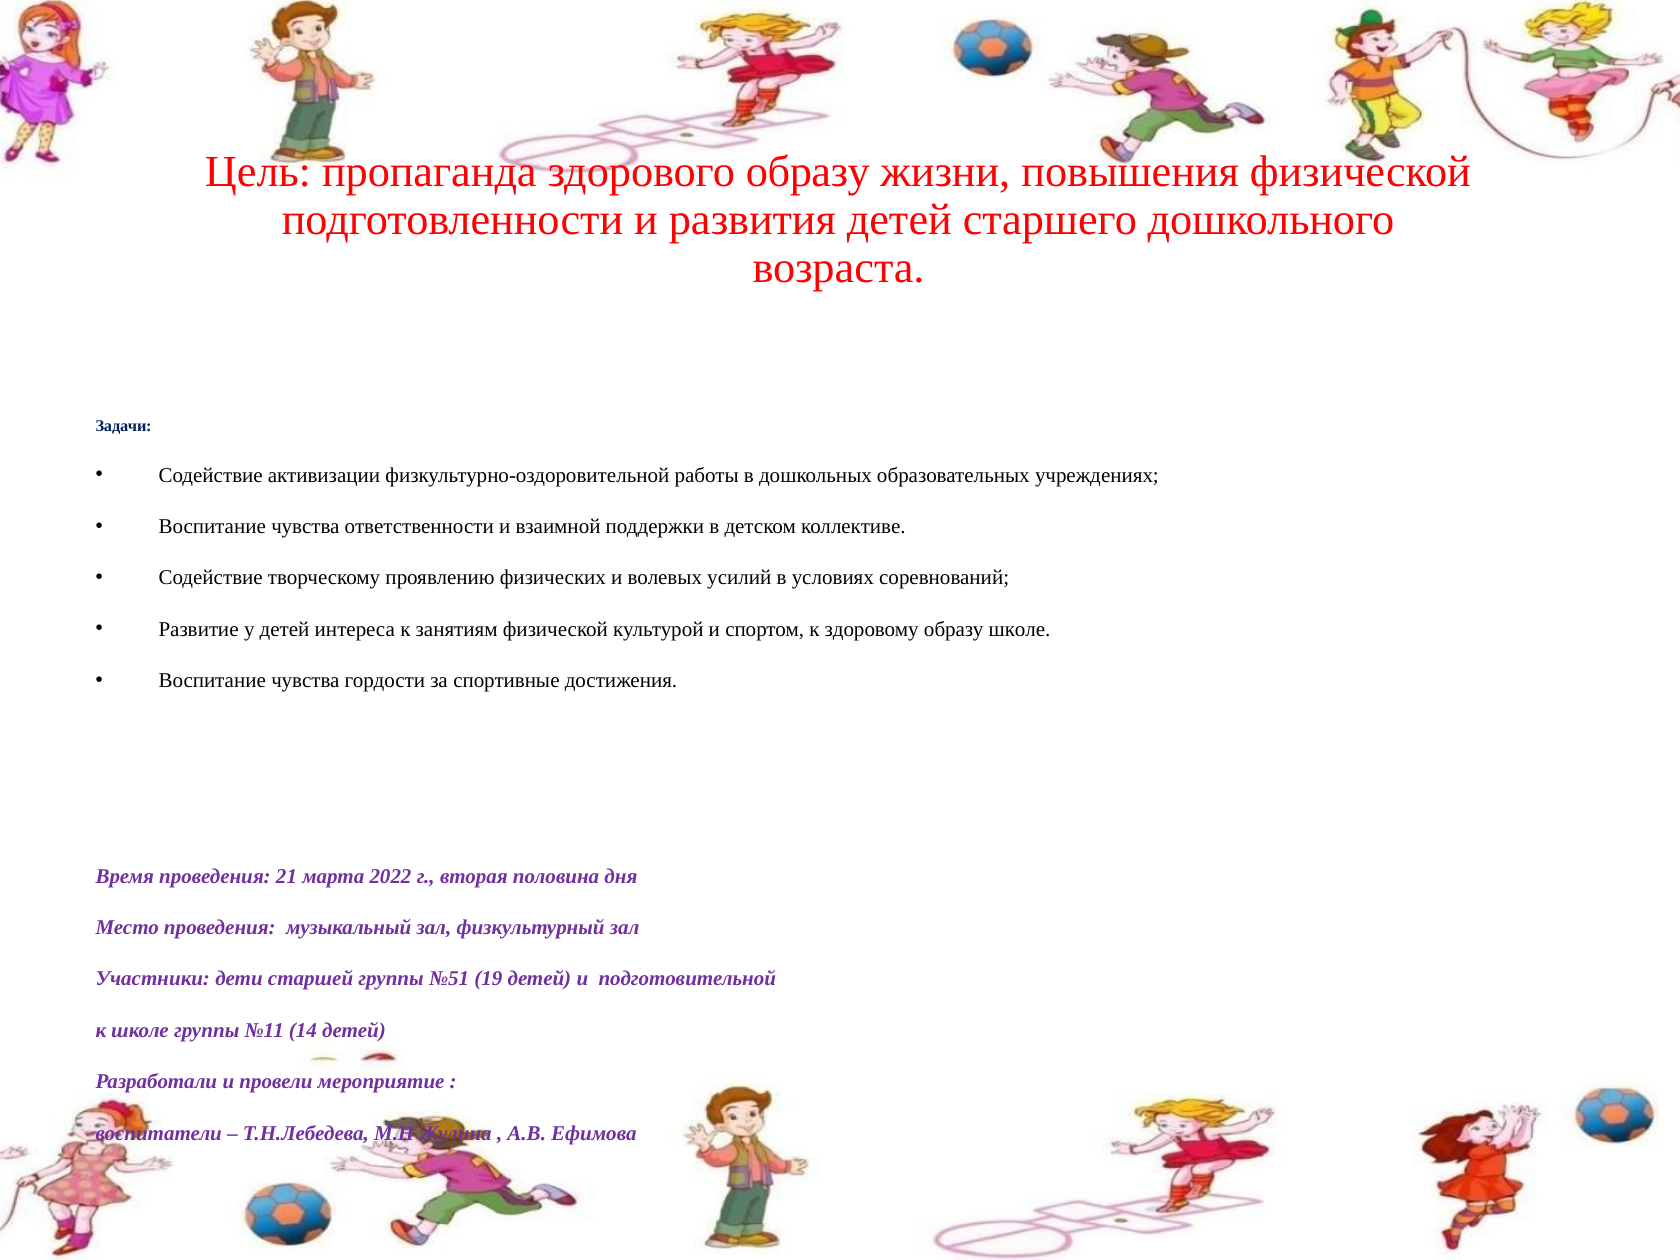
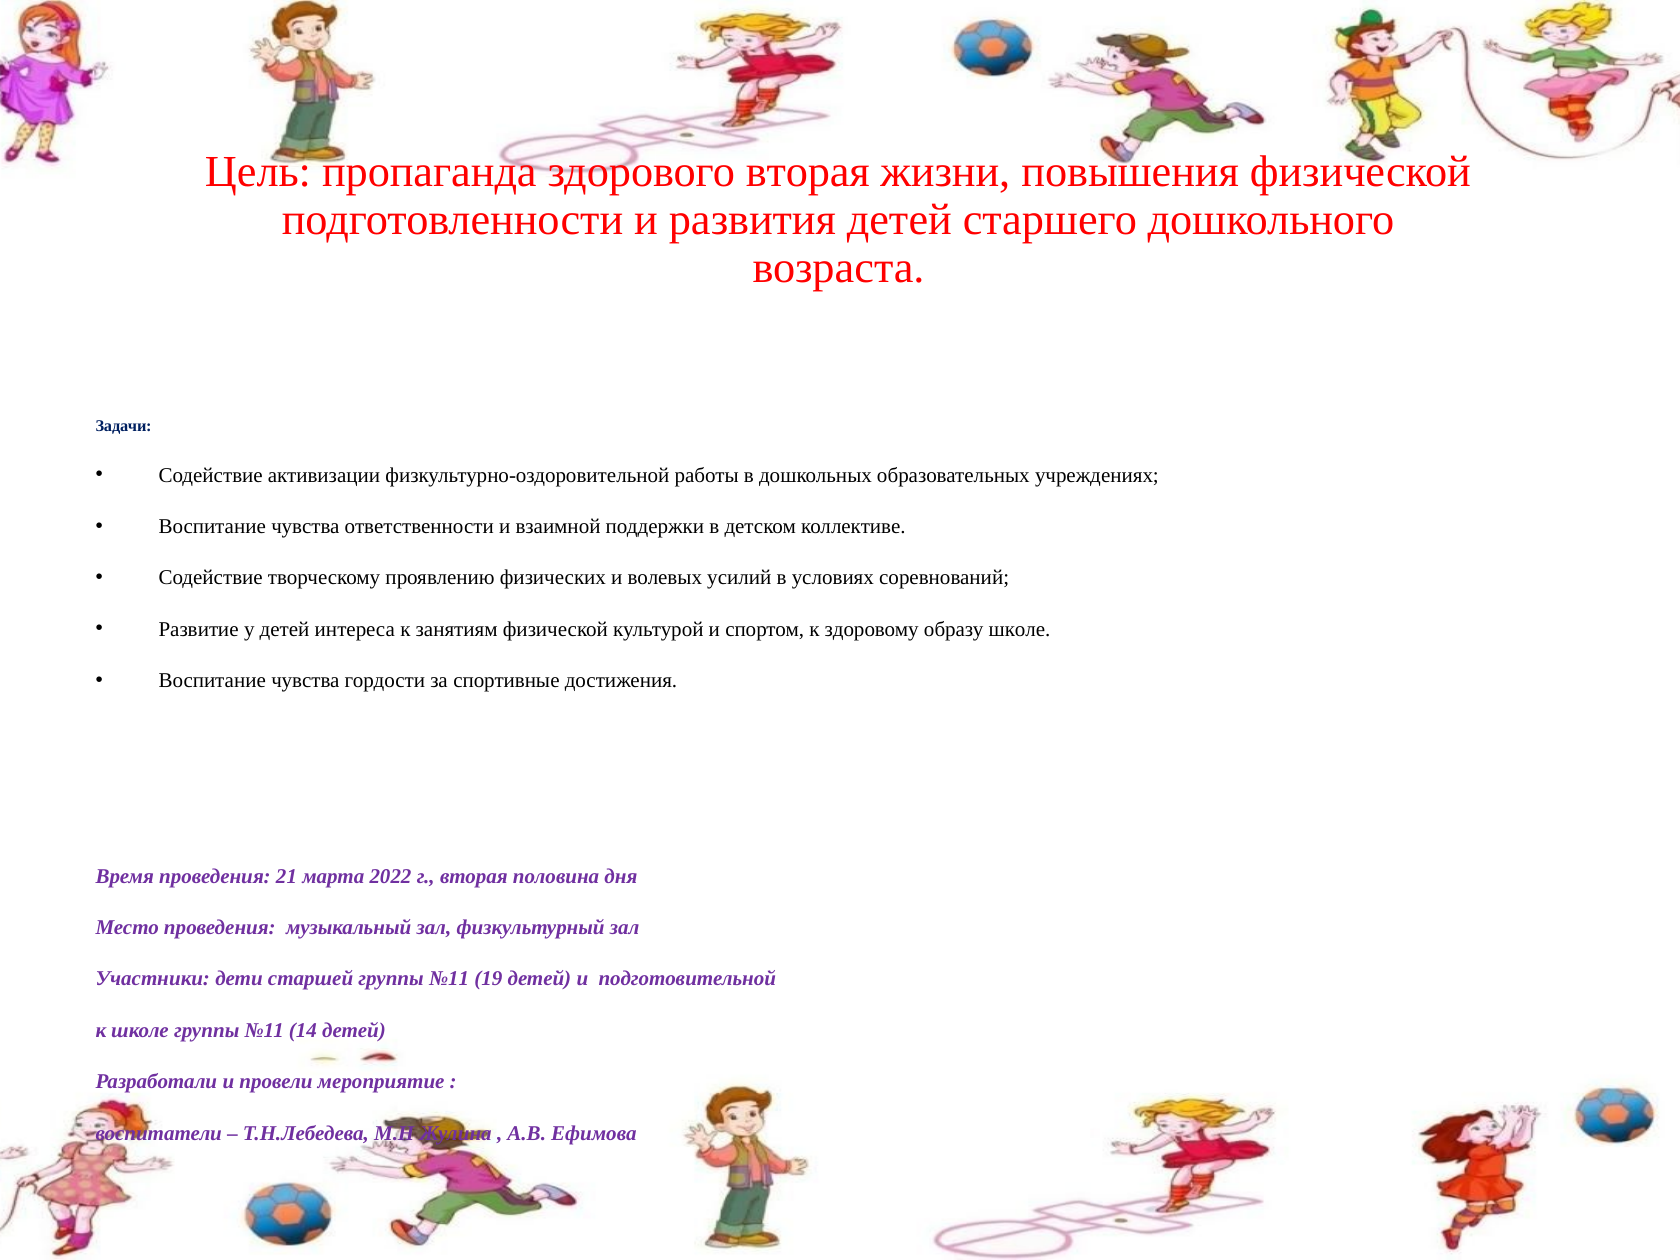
здорового образу: образу -> вторая (808, 172)
старшей группы №51: №51 -> №11 (449, 979)
